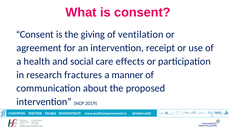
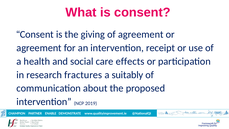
of ventilation: ventilation -> agreement (141, 34)
manner: manner -> suitably (127, 75)
